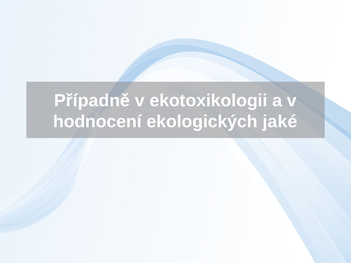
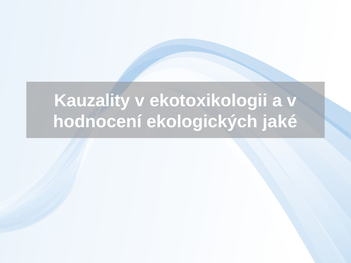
Případně: Případně -> Kauzality (92, 101)
